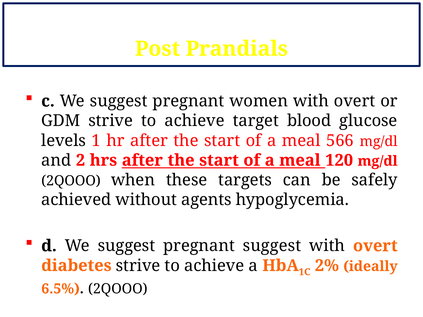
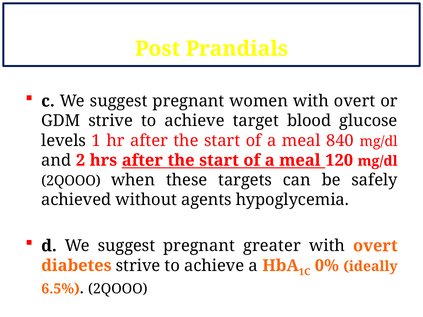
566: 566 -> 840 (340, 141)
pregnant suggest: suggest -> greater (272, 246)
2%: 2% -> 0% (327, 266)
